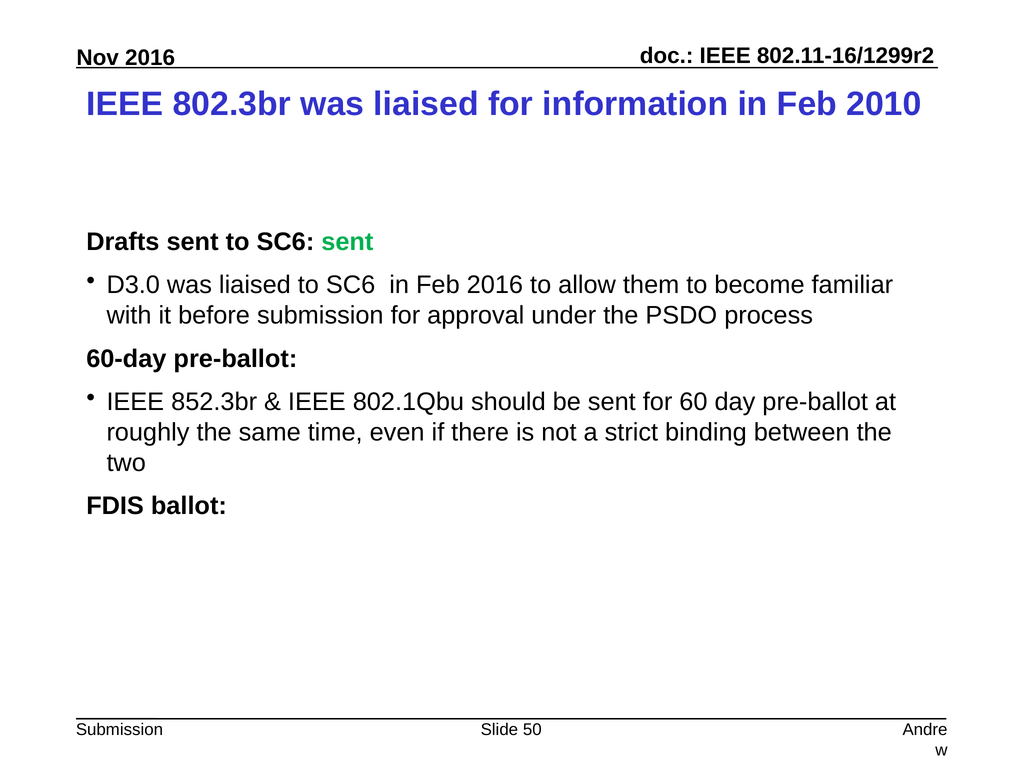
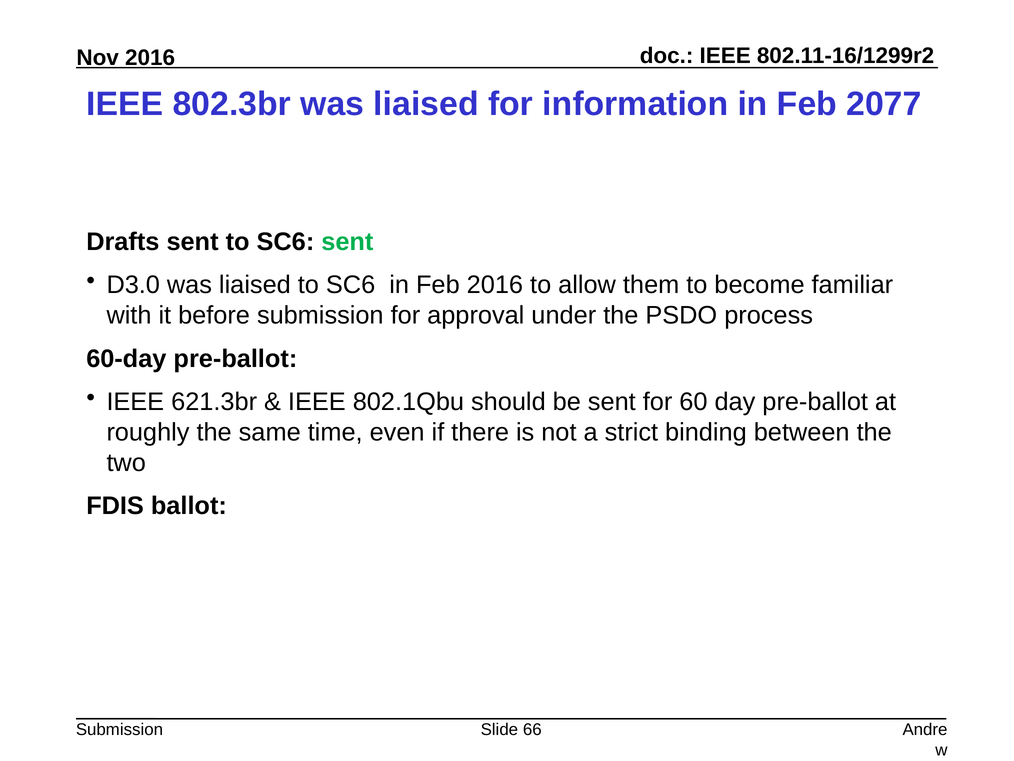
2010: 2010 -> 2077 (884, 104)
852.3br: 852.3br -> 621.3br (214, 402)
50: 50 -> 66 (532, 729)
